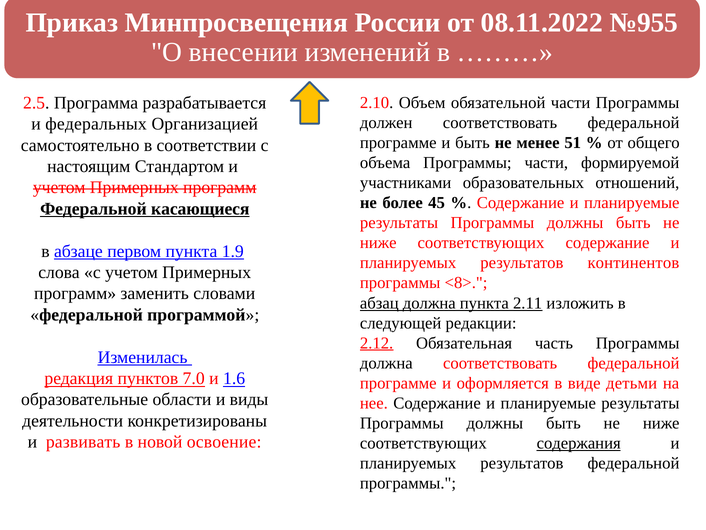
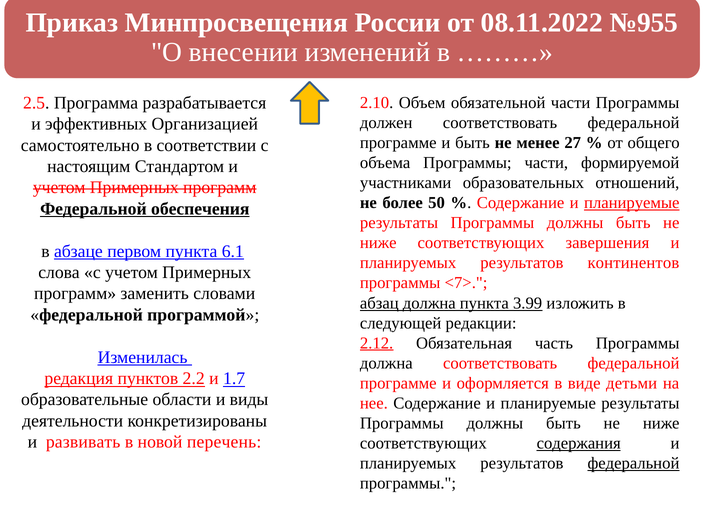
федеральных: федеральных -> эффективных (96, 124)
51: 51 -> 27 (573, 143)
45: 45 -> 50 (437, 203)
планируемые underline: none -> present (632, 203)
касающиеся: касающиеся -> обеспечения (200, 209)
соответствующих содержание: содержание -> завершения (607, 243)
1.9: 1.9 -> 6.1 (233, 251)
<8>: <8> -> <7> (466, 283)
2.11: 2.11 -> 3.99 (528, 303)
7.0: 7.0 -> 2.2 (194, 378)
1.6: 1.6 -> 1.7 (234, 378)
освоение: освоение -> перечень (224, 442)
федеральной underline: none -> present (633, 463)
